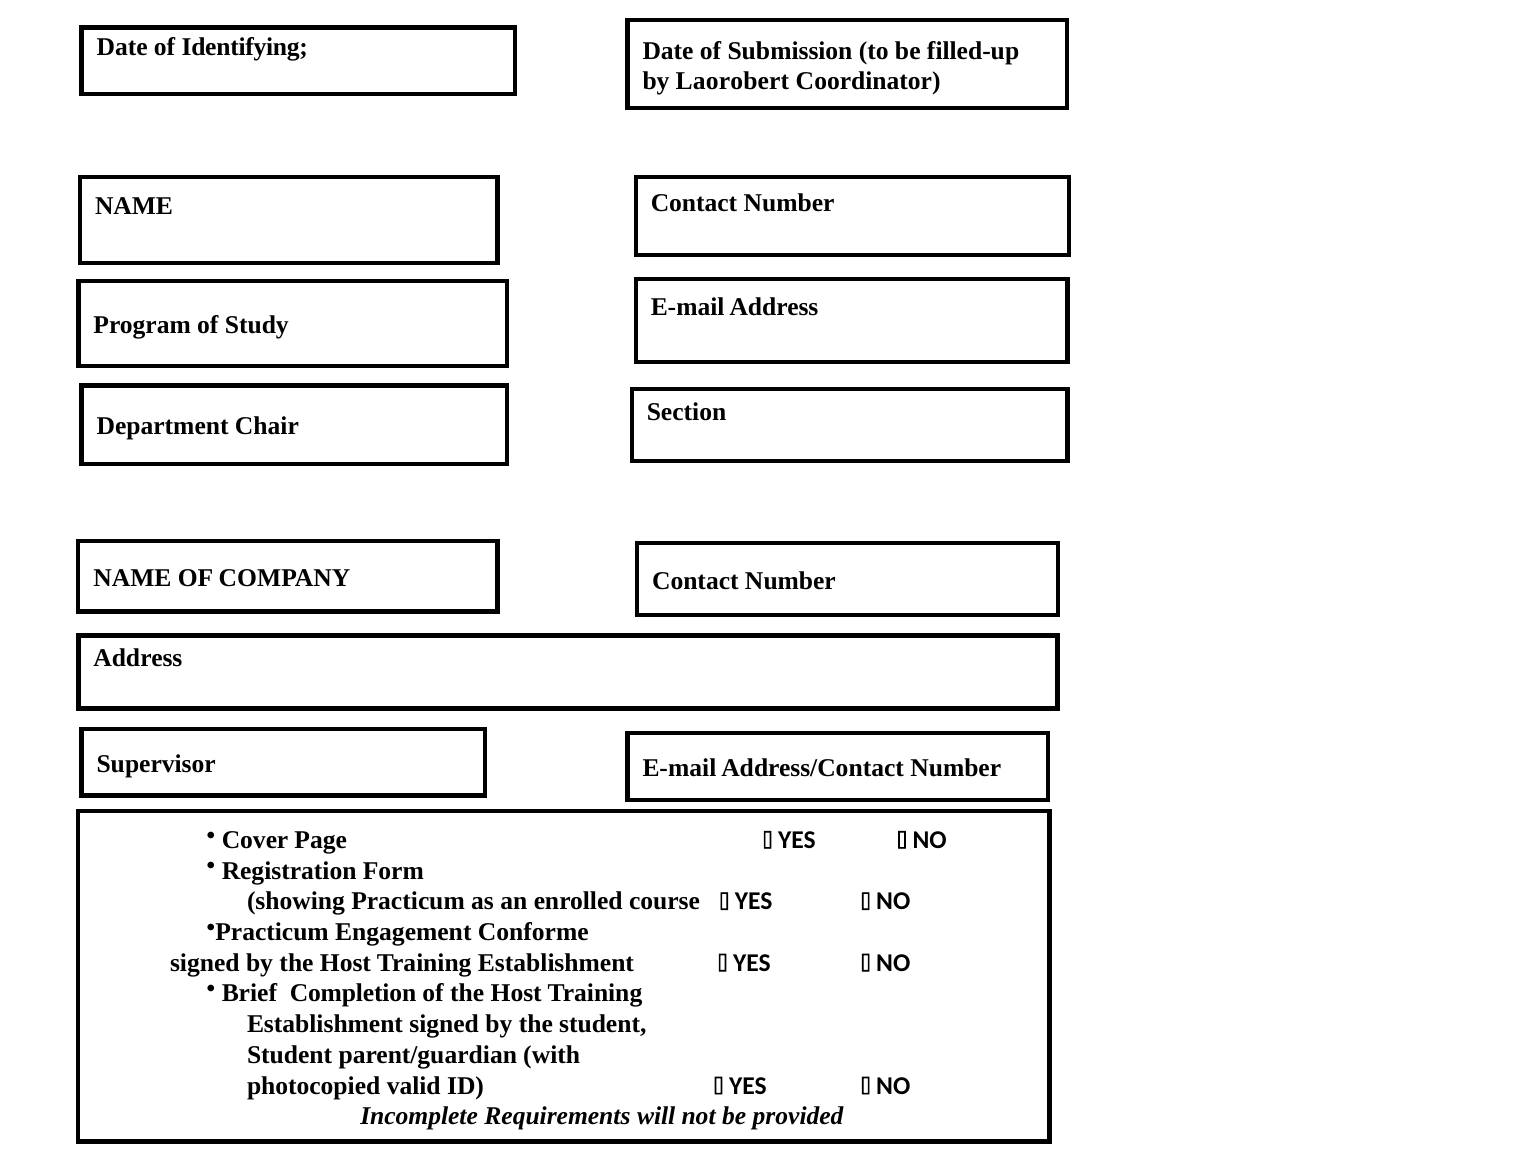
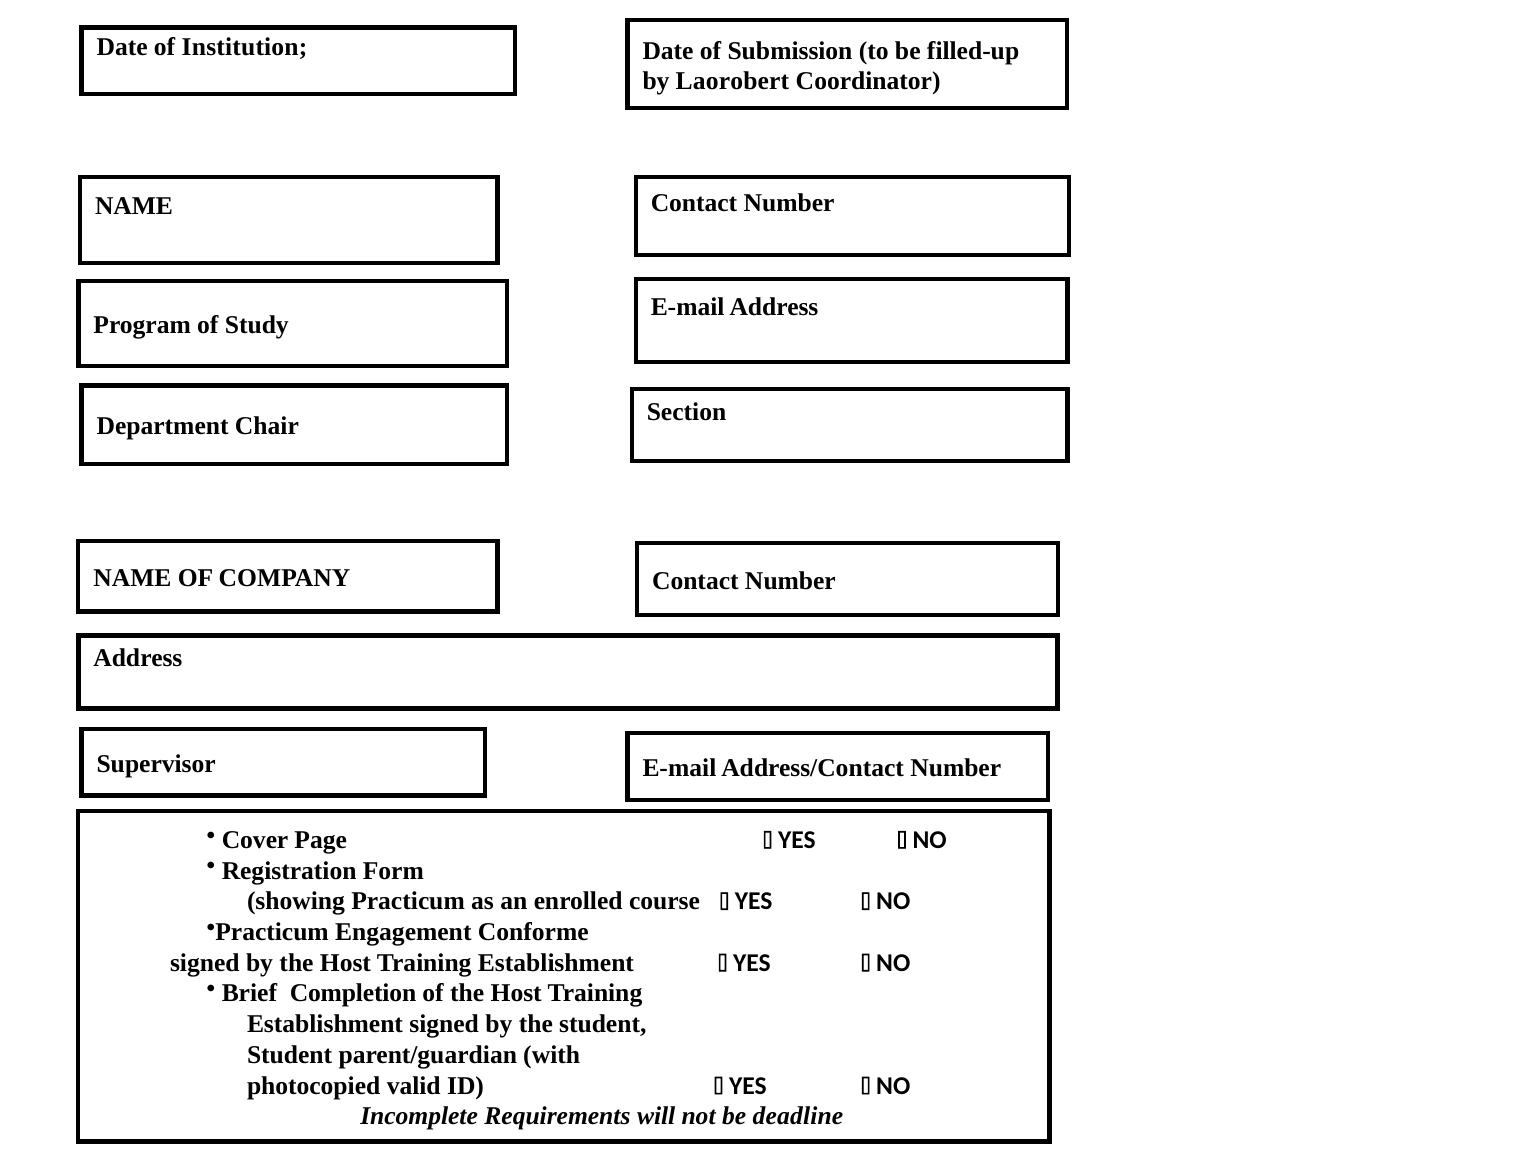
Identifying: Identifying -> Institution (245, 47)
provided: provided -> deadline (798, 1116)
